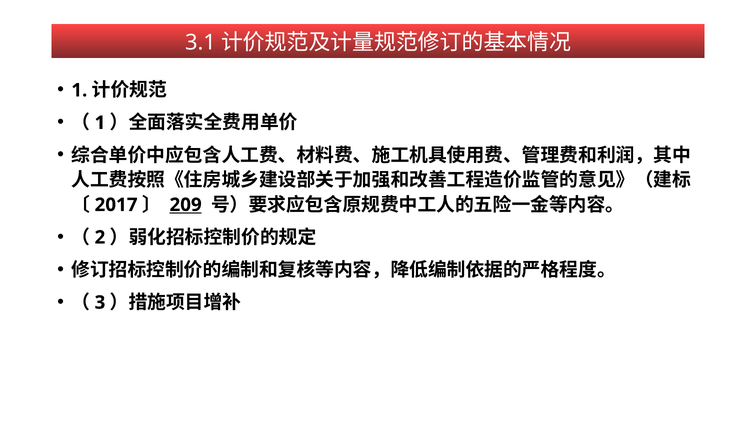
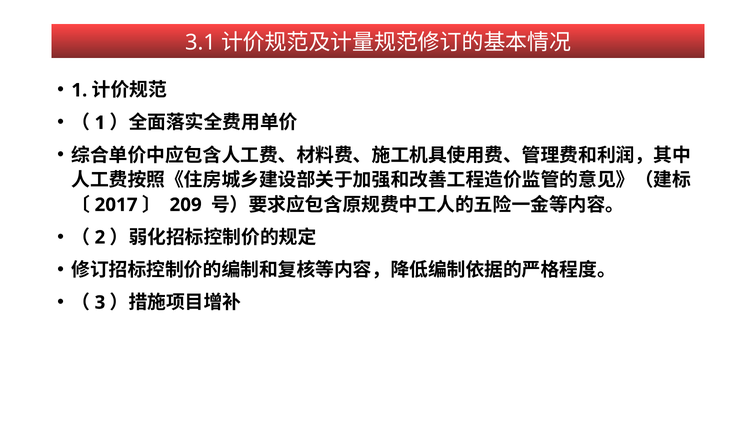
209 underline: present -> none (186, 205)
